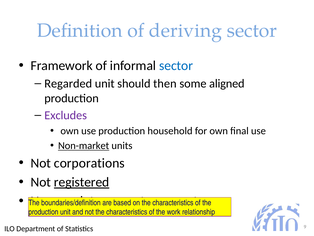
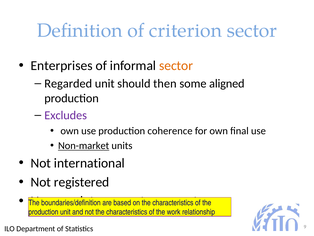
deriving: deriving -> criterion (185, 30)
Framework: Framework -> Enterprises (62, 66)
sector colour: blue -> orange (176, 66)
household: household -> coherence (170, 131)
corporations: corporations -> international (89, 163)
registered underline: present -> none (82, 182)
